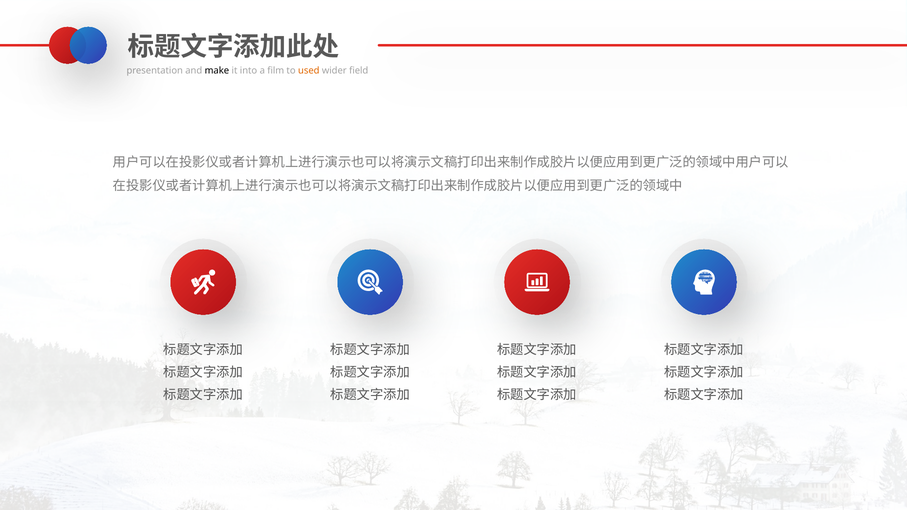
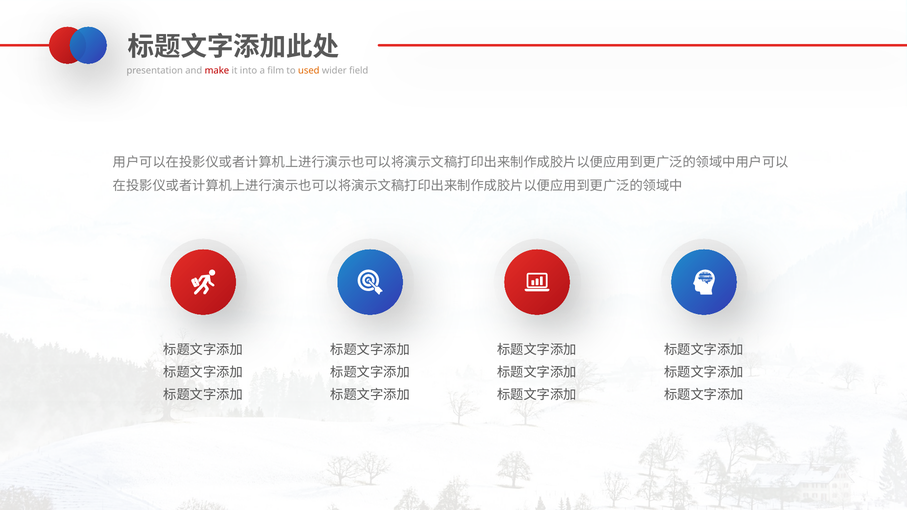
make colour: black -> red (217, 70)
